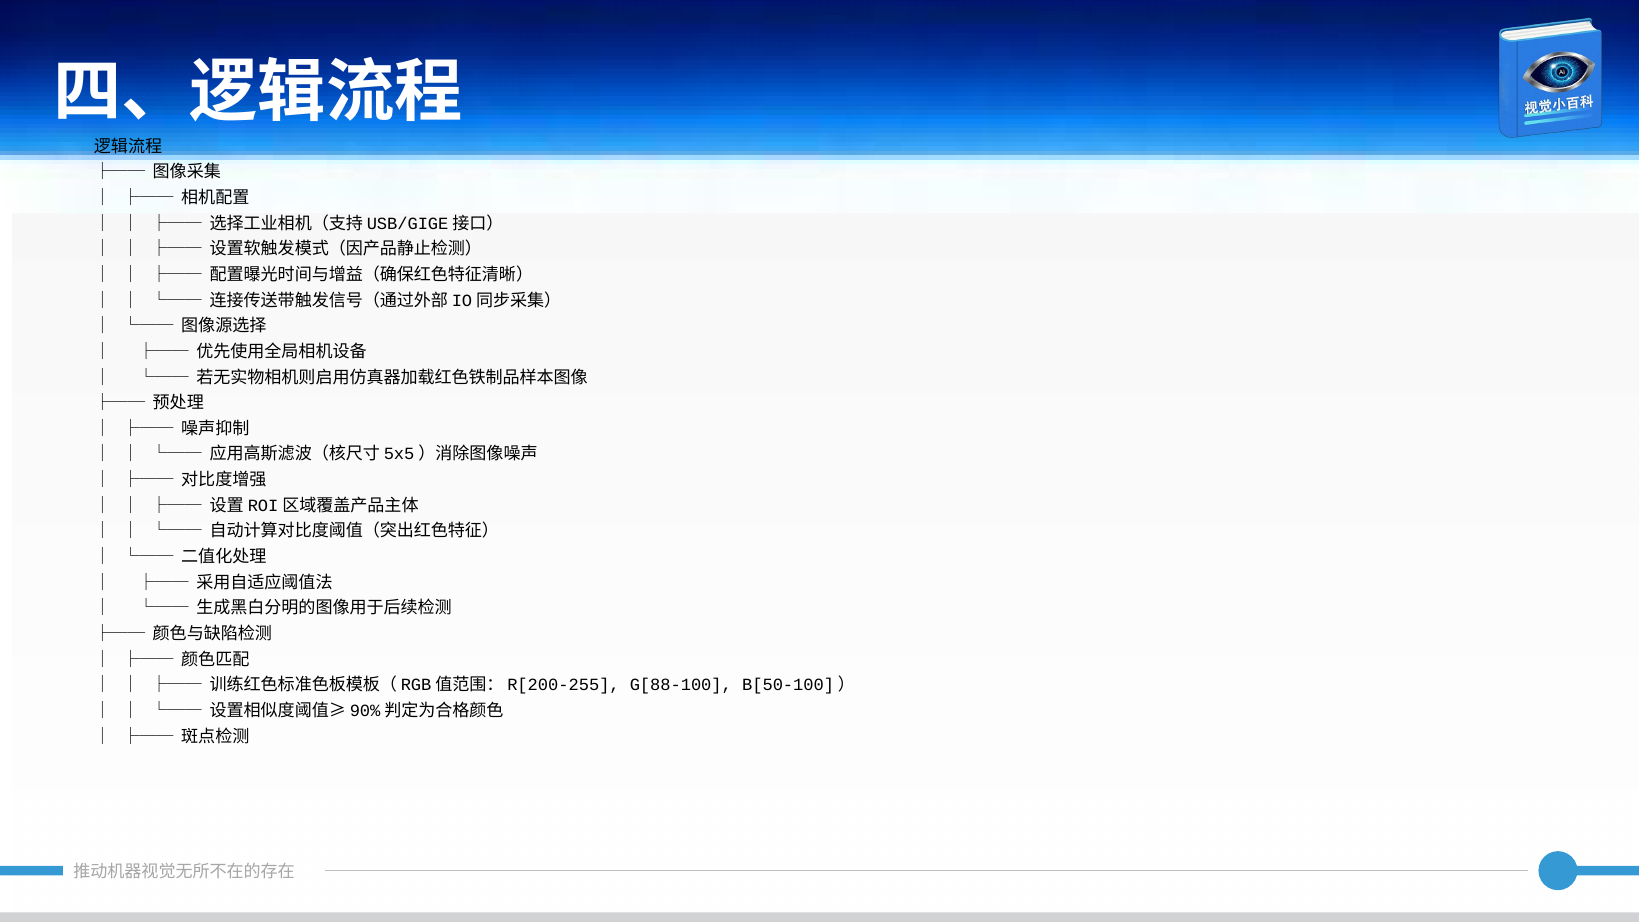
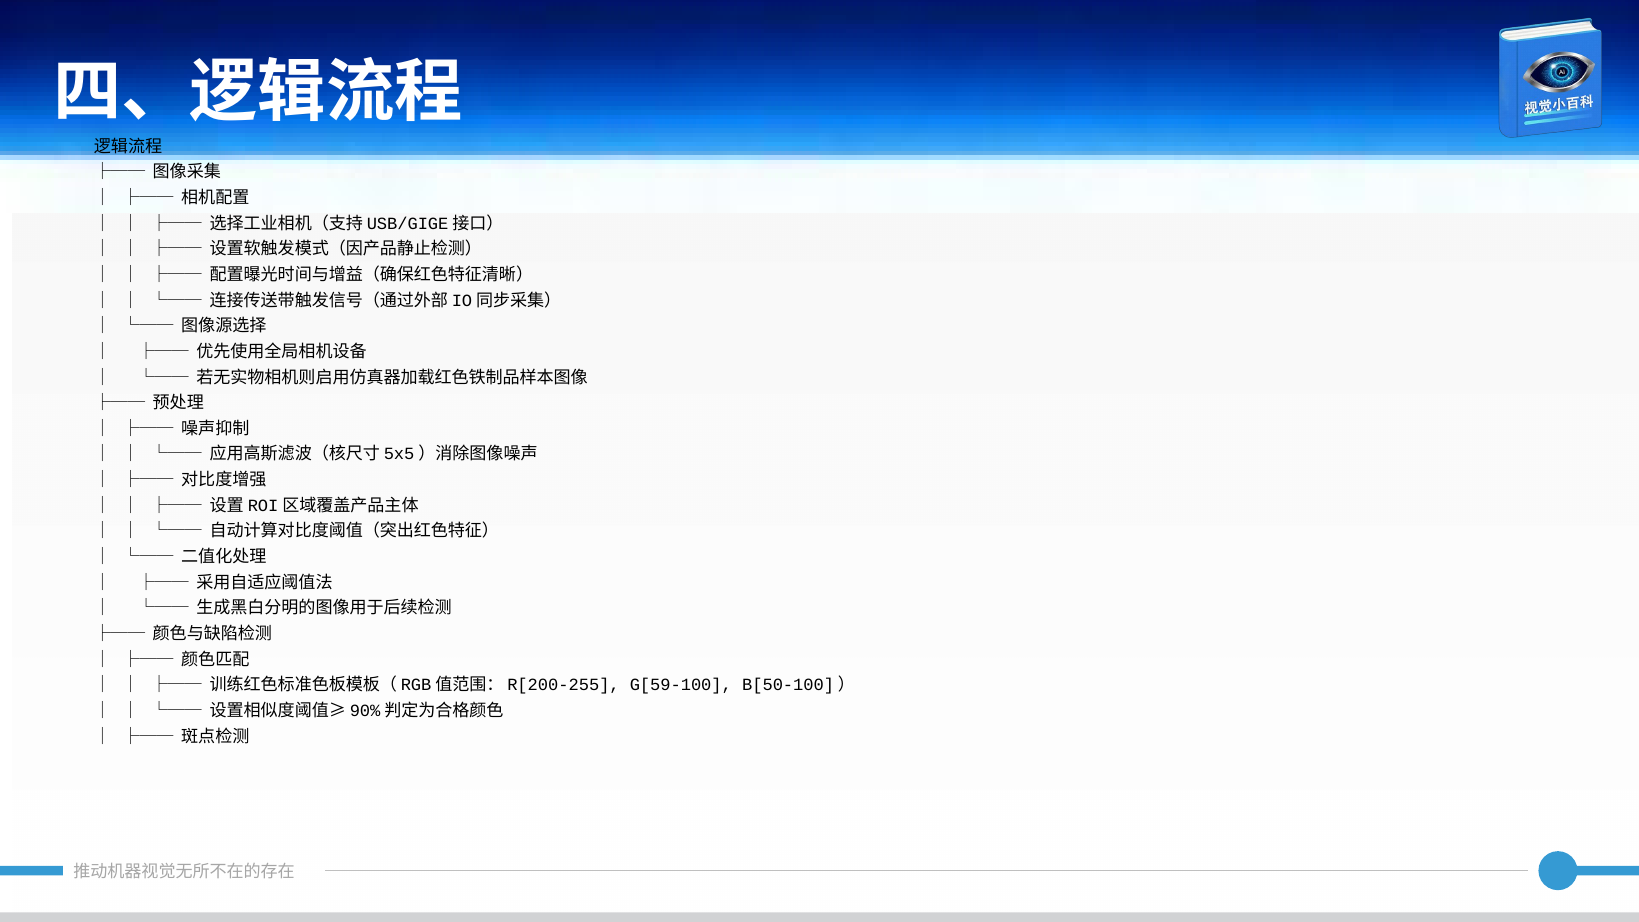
G[88-100: G[88-100 -> G[59-100 (681, 685)
